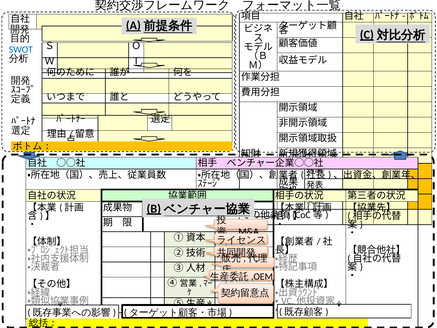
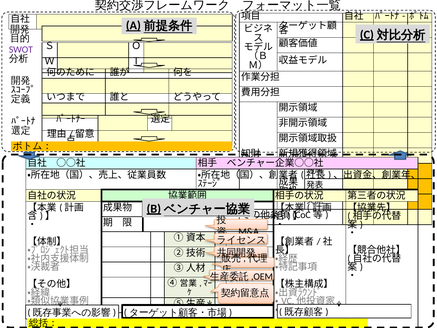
SWOT colour: blue -> purple (21, 49)
